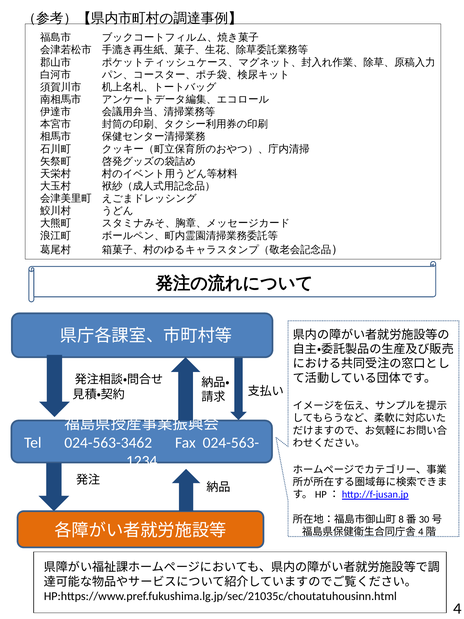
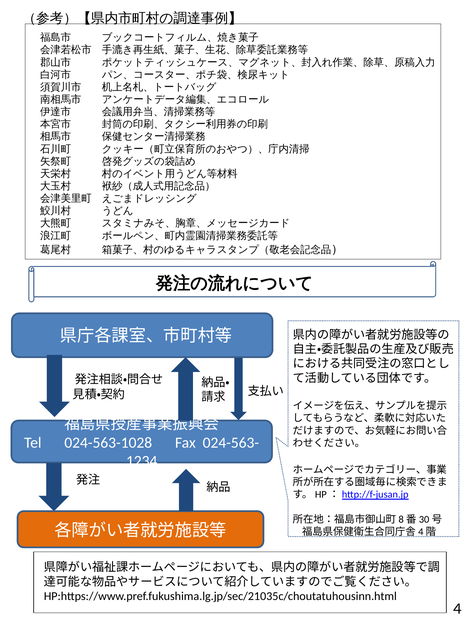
024-563-3462: 024-563-3462 -> 024-563-1028 (108, 442)
